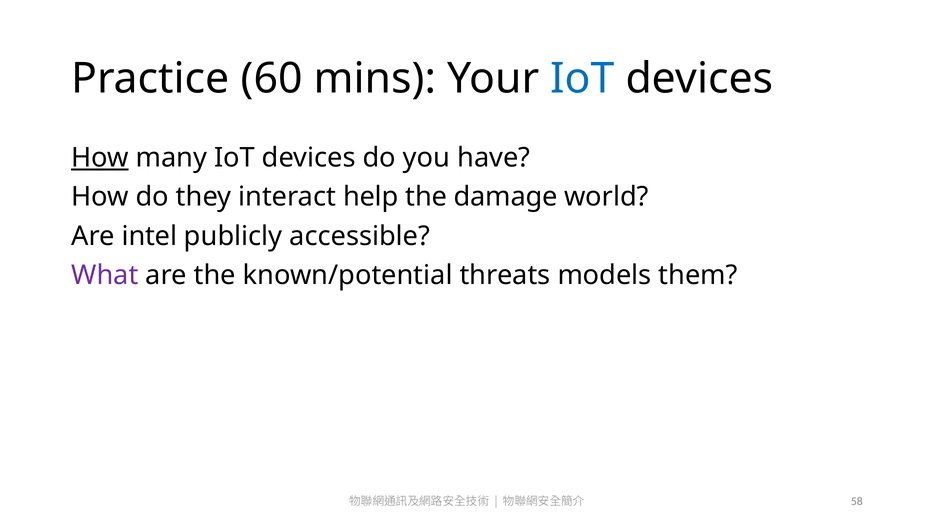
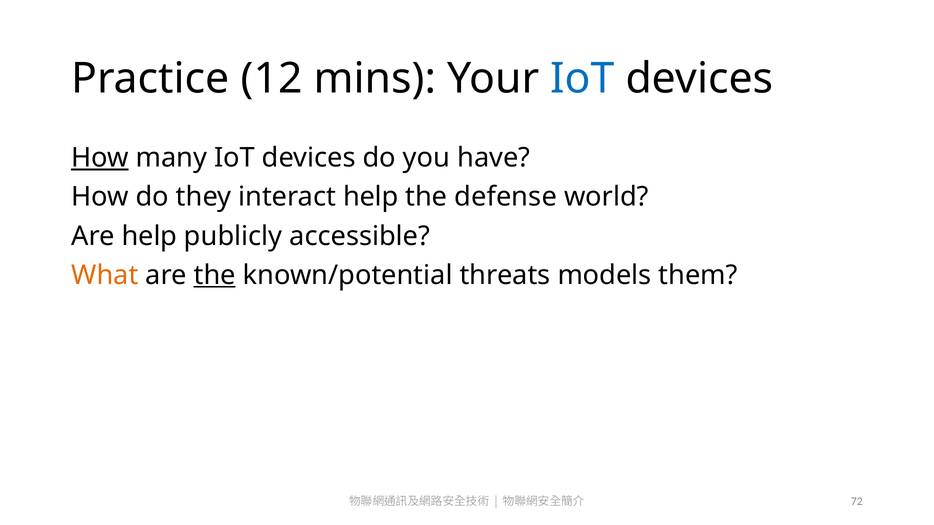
60: 60 -> 12 (272, 78)
damage: damage -> defense (506, 197)
Are intel: intel -> help (149, 236)
What colour: purple -> orange (105, 275)
the underline: none -> present (215, 275)
58: 58 -> 72 (857, 502)
